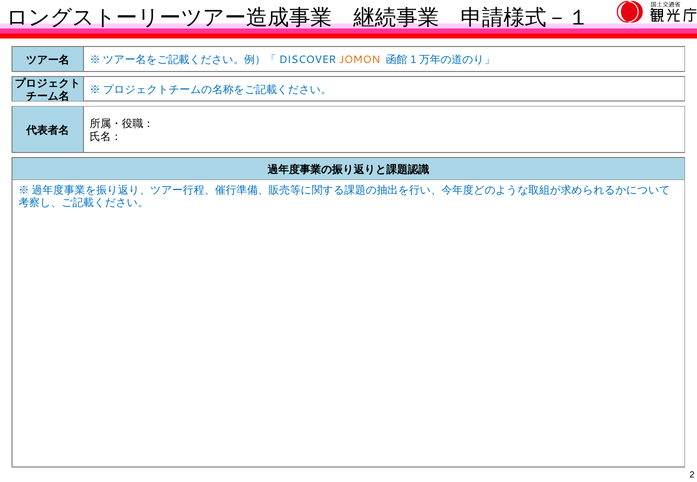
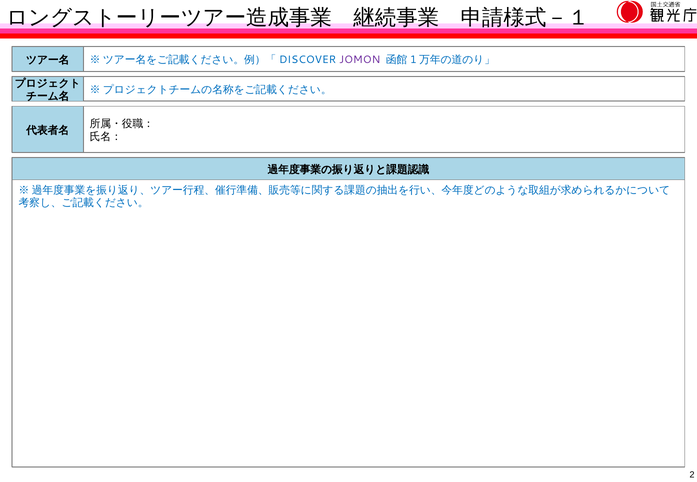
JOMON colour: orange -> purple (360, 60)
